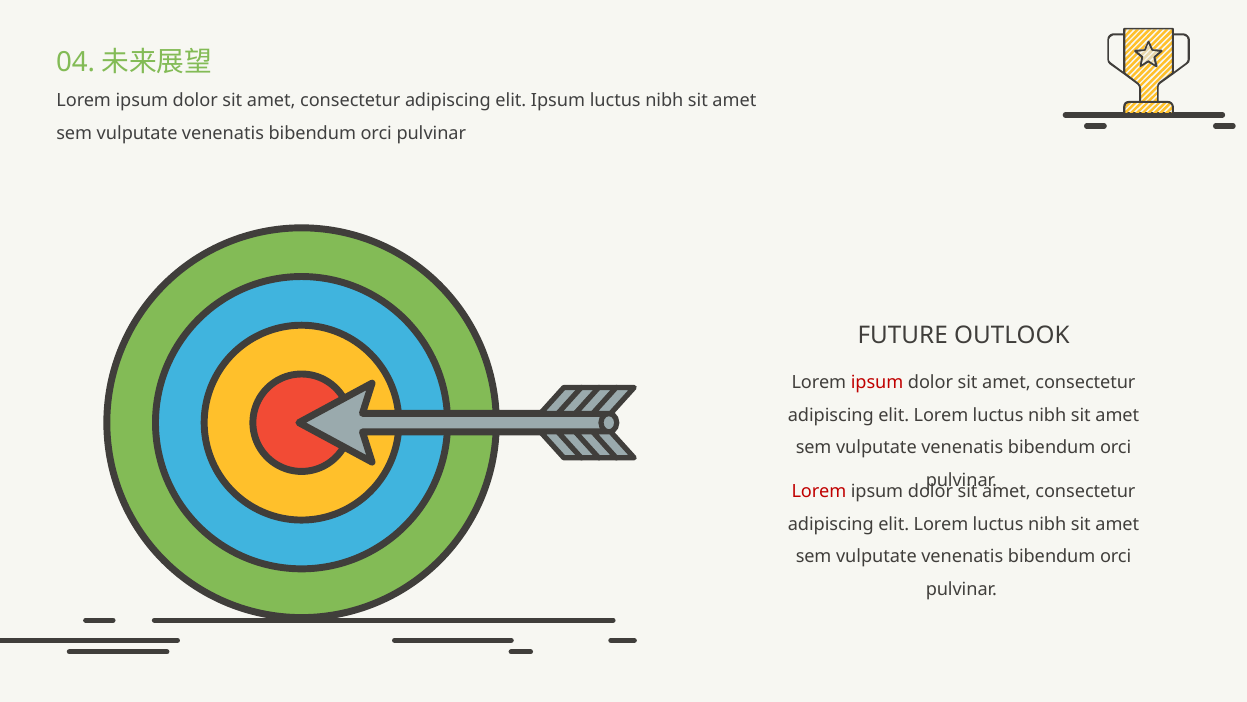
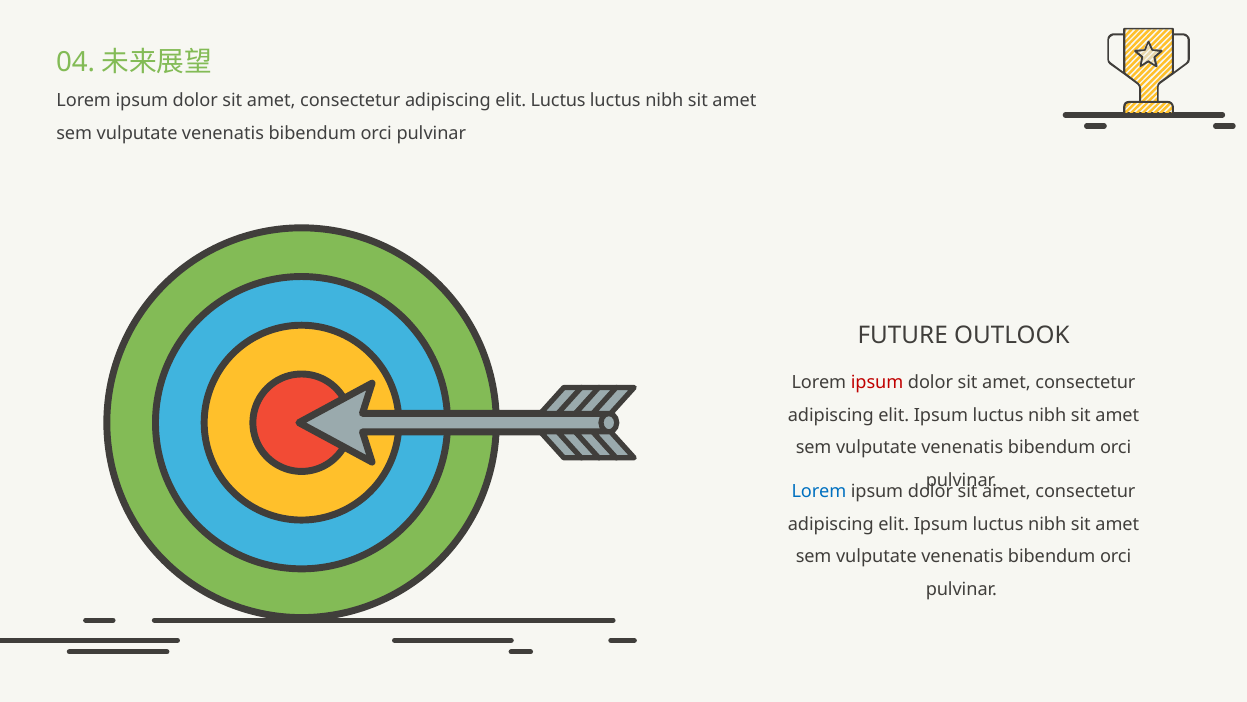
elit Ipsum: Ipsum -> Luctus (558, 101)
Lorem: Lorem -> Ipsum (941, 415)
Lorem colour: red -> blue (819, 491)
Lorem: Lorem -> Ipsum (941, 524)
